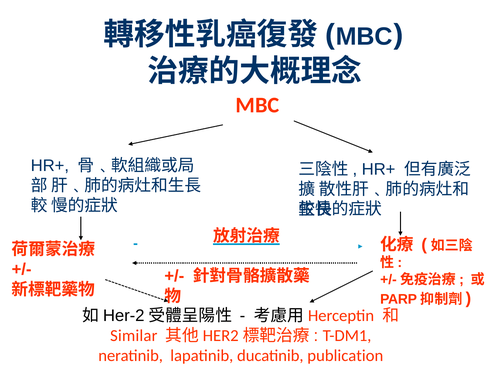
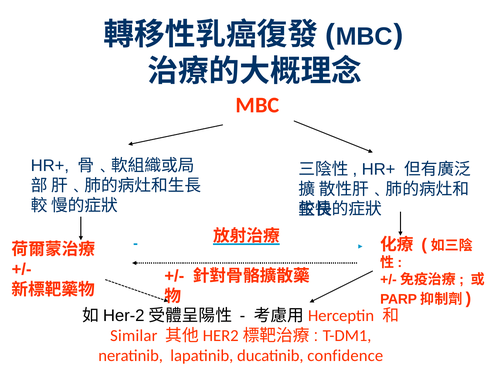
publication: publication -> confidence (345, 355)
